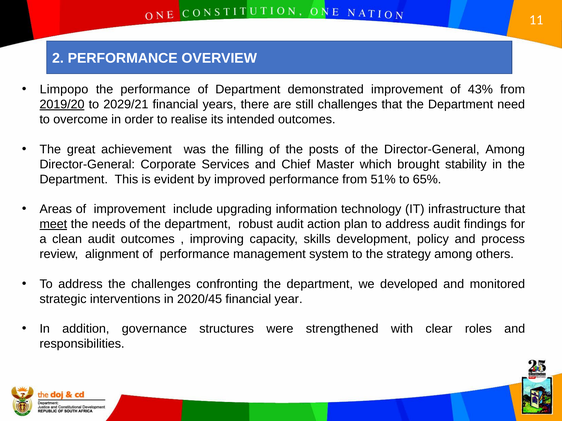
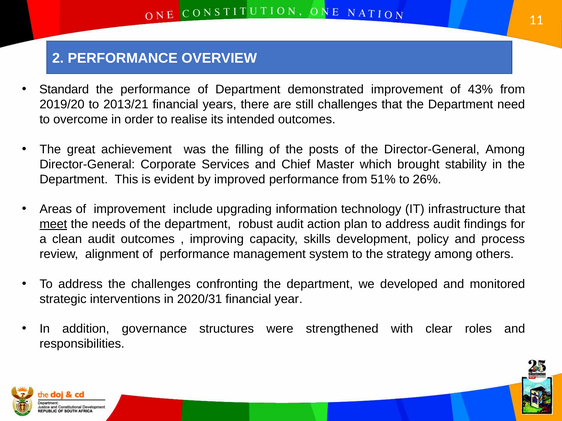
Limpopo: Limpopo -> Standard (64, 90)
2019/20 underline: present -> none (62, 105)
2029/21: 2029/21 -> 2013/21 (126, 105)
65%: 65% -> 26% (427, 179)
2020/45: 2020/45 -> 2020/31 (200, 299)
